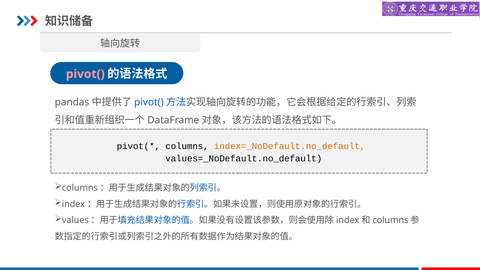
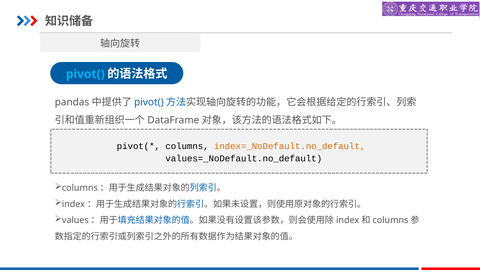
pivot( colour: pink -> light blue (85, 74)
